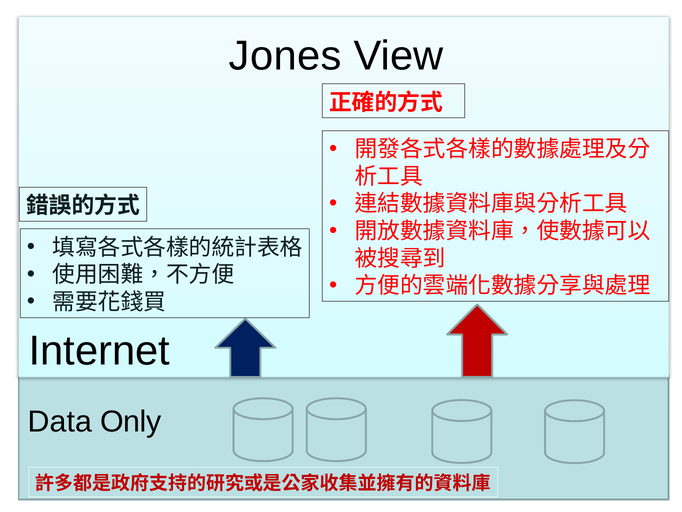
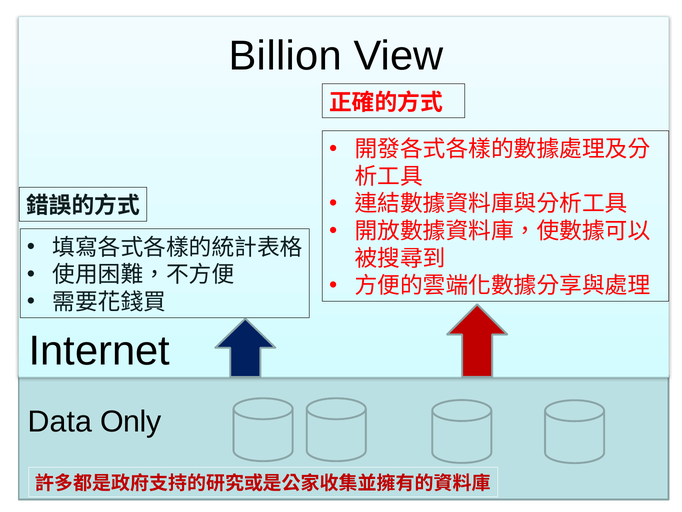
Jones: Jones -> Billion (285, 56)
